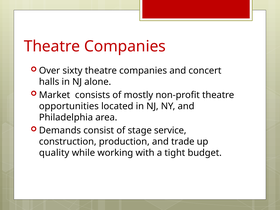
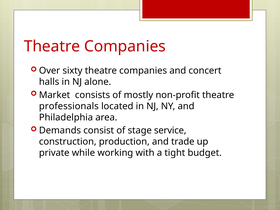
opportunities: opportunities -> professionals (69, 106)
quality: quality -> private (54, 153)
